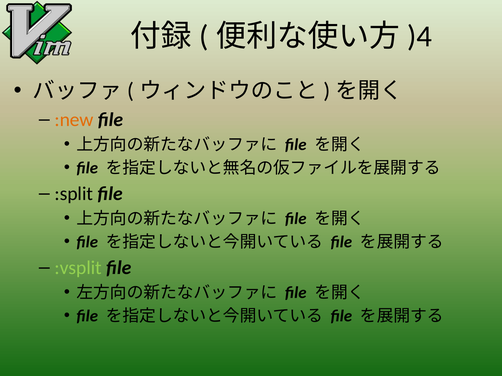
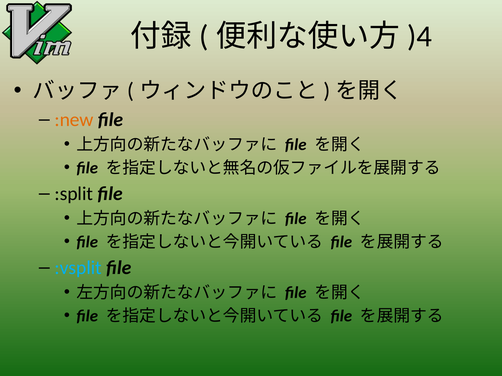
:vsplit colour: light green -> light blue (78, 268)
